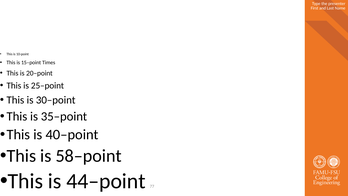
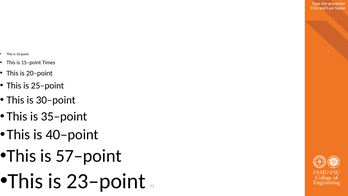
58–point: 58–point -> 57–point (89, 156)
44–point: 44–point -> 23–point (106, 181)
